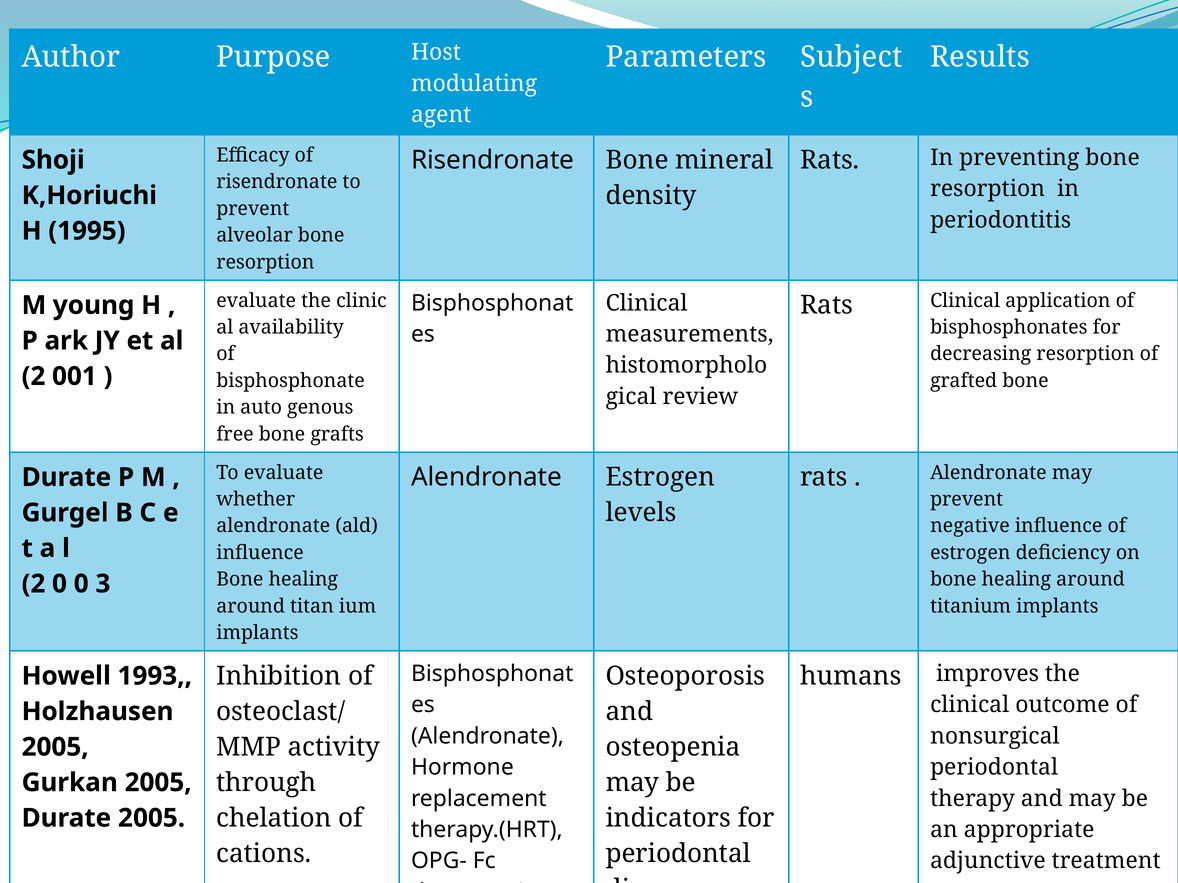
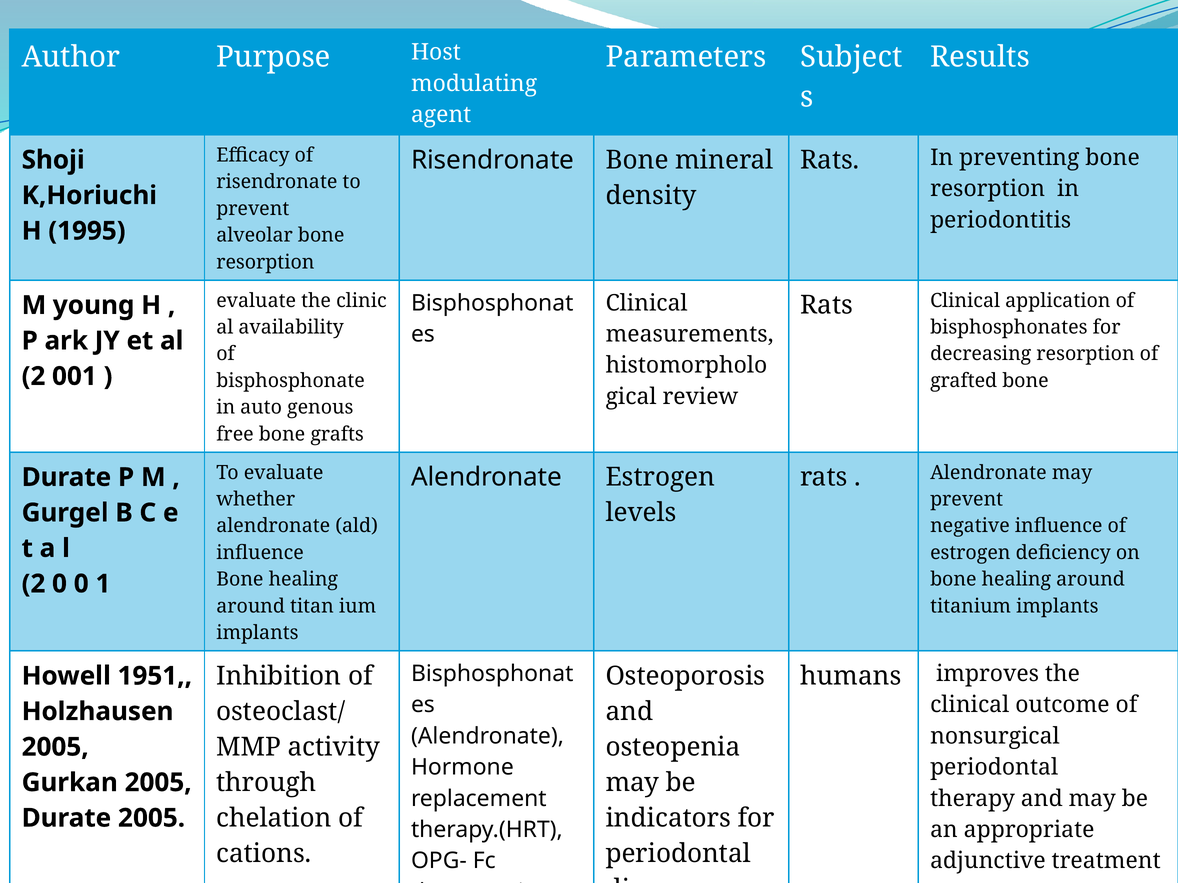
3: 3 -> 1 (103, 584)
1993: 1993 -> 1951 (155, 676)
